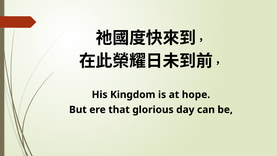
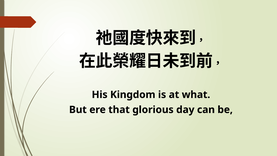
hope: hope -> what (196, 95)
